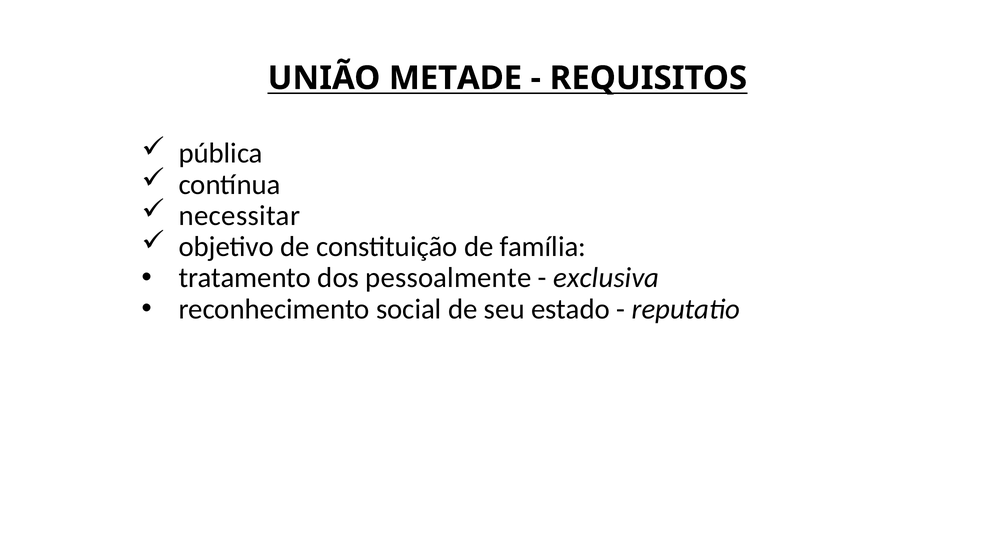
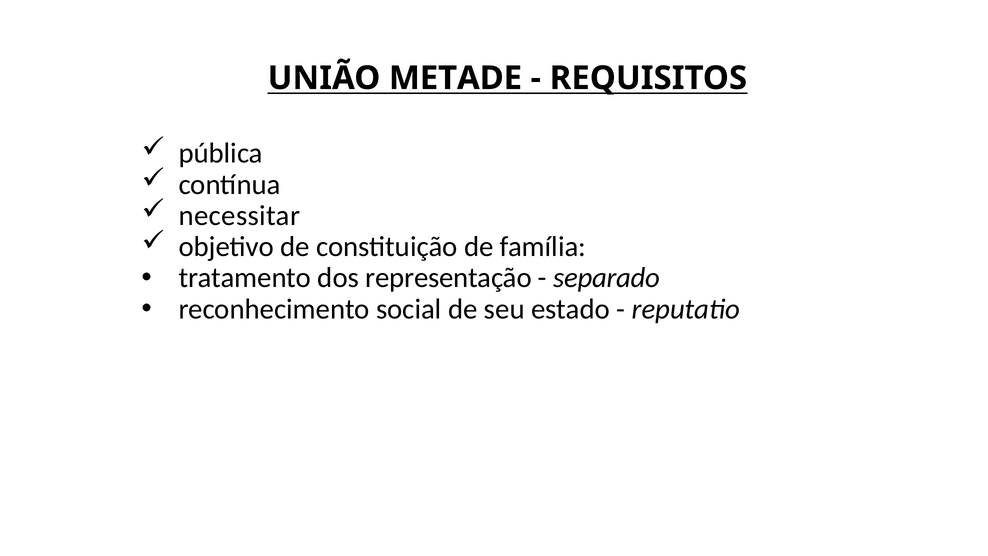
pessoalmente: pessoalmente -> representação (449, 278)
exclusiva: exclusiva -> separado (607, 278)
